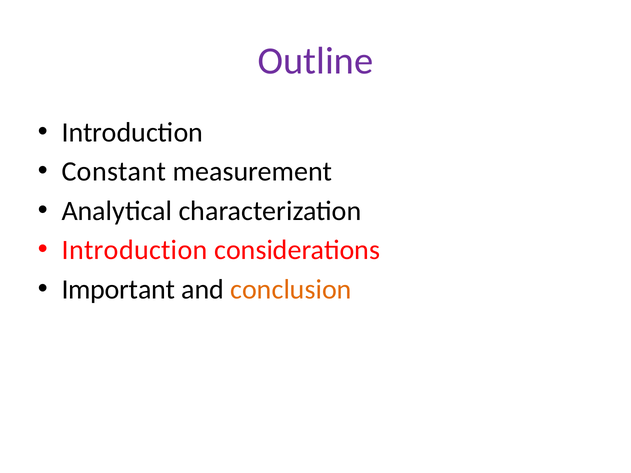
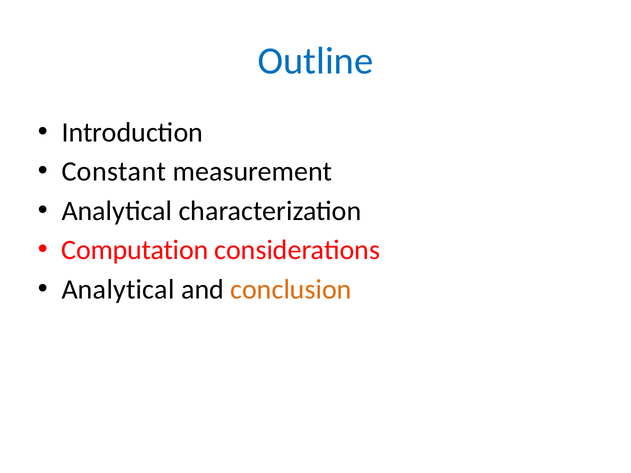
Outline colour: purple -> blue (315, 61)
Introduction: Introduction -> Computation (135, 250)
Important: Important -> Analytical (118, 289)
